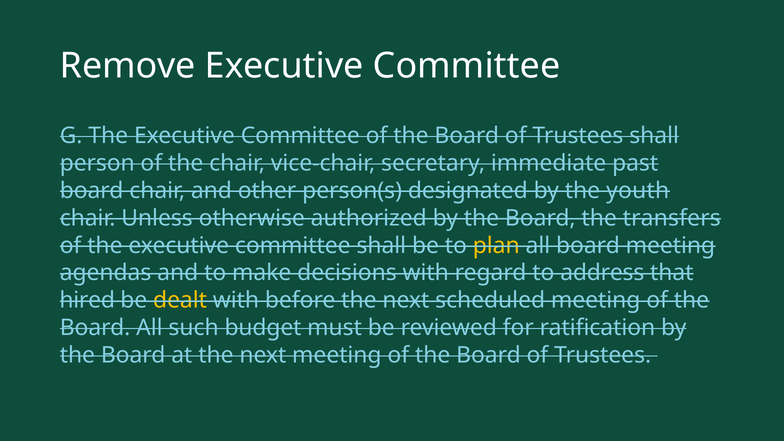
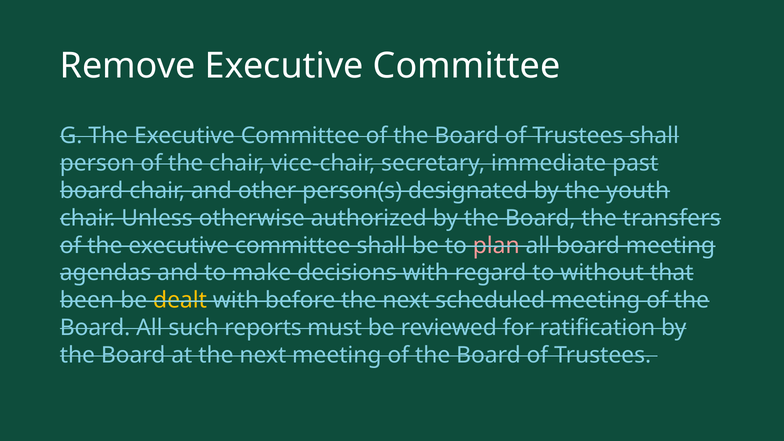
plan colour: yellow -> pink (496, 245)
address: address -> without (602, 273)
hired: hired -> been (87, 300)
budget: budget -> reports (263, 328)
